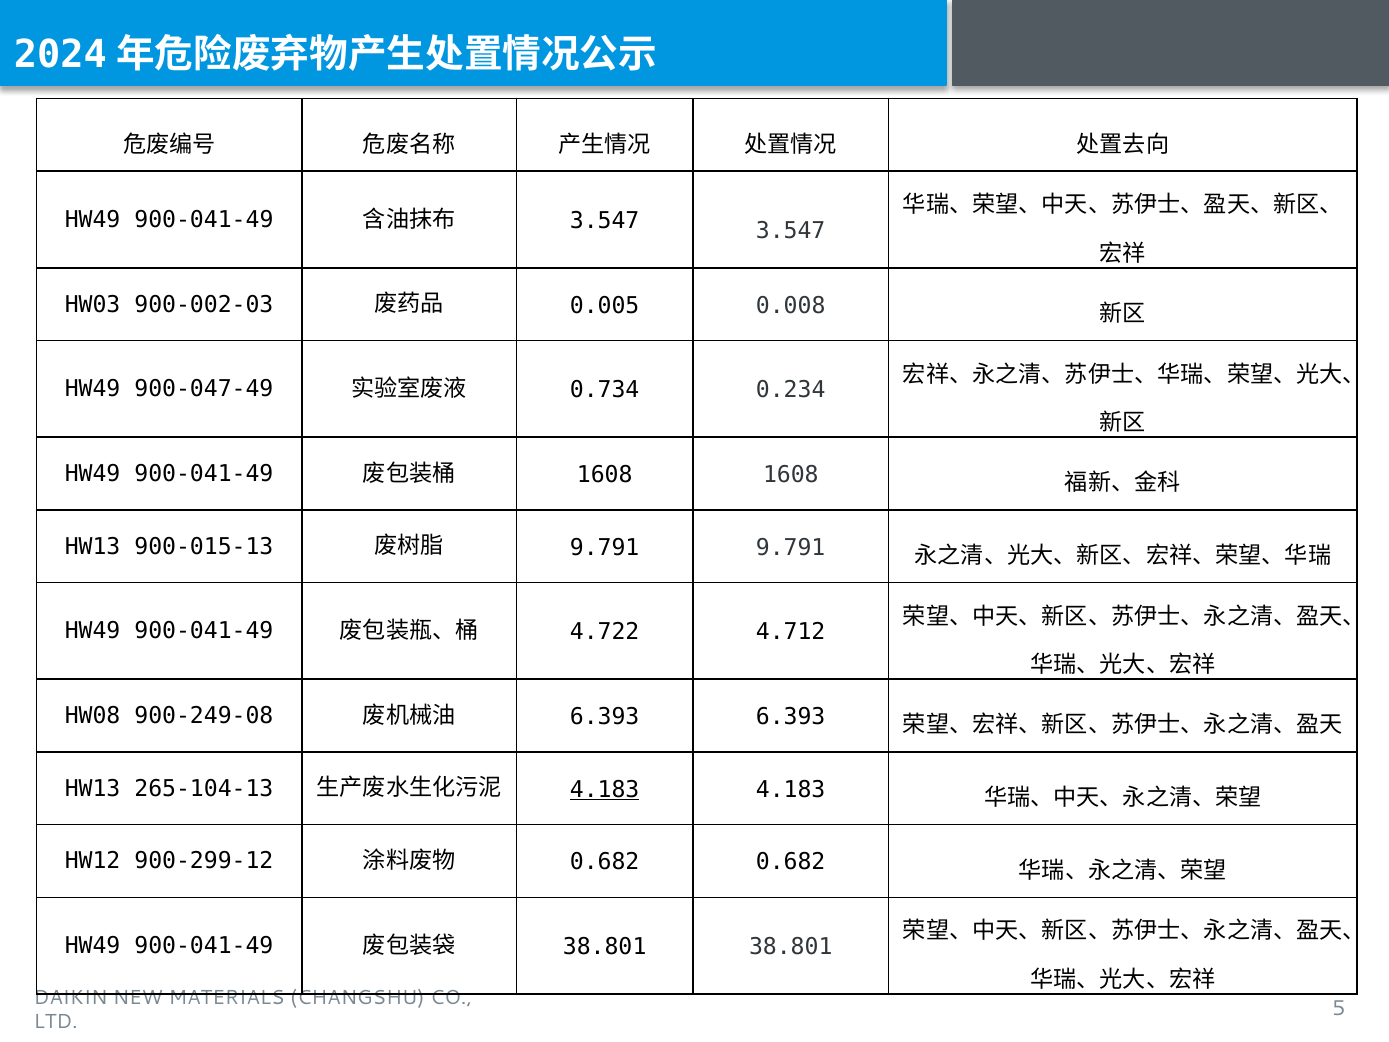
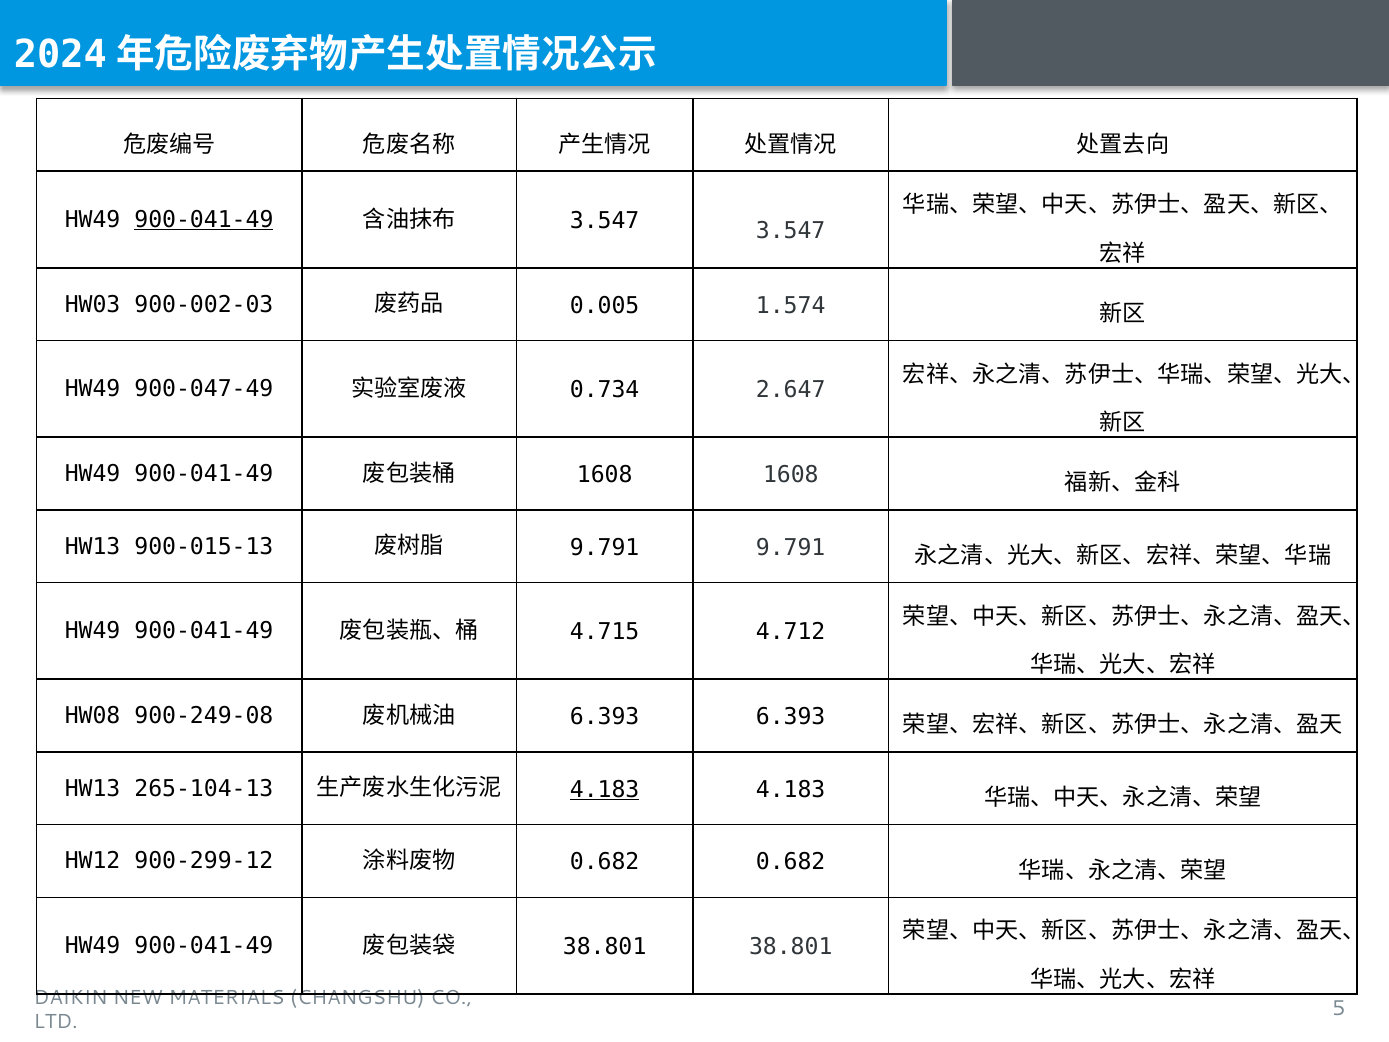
900-041-49 underline: none -> present (204, 220)
0.008: 0.008 -> 1.574 (791, 305)
0.234: 0.234 -> 2.647 (791, 390)
4.722: 4.722 -> 4.715 (605, 632)
